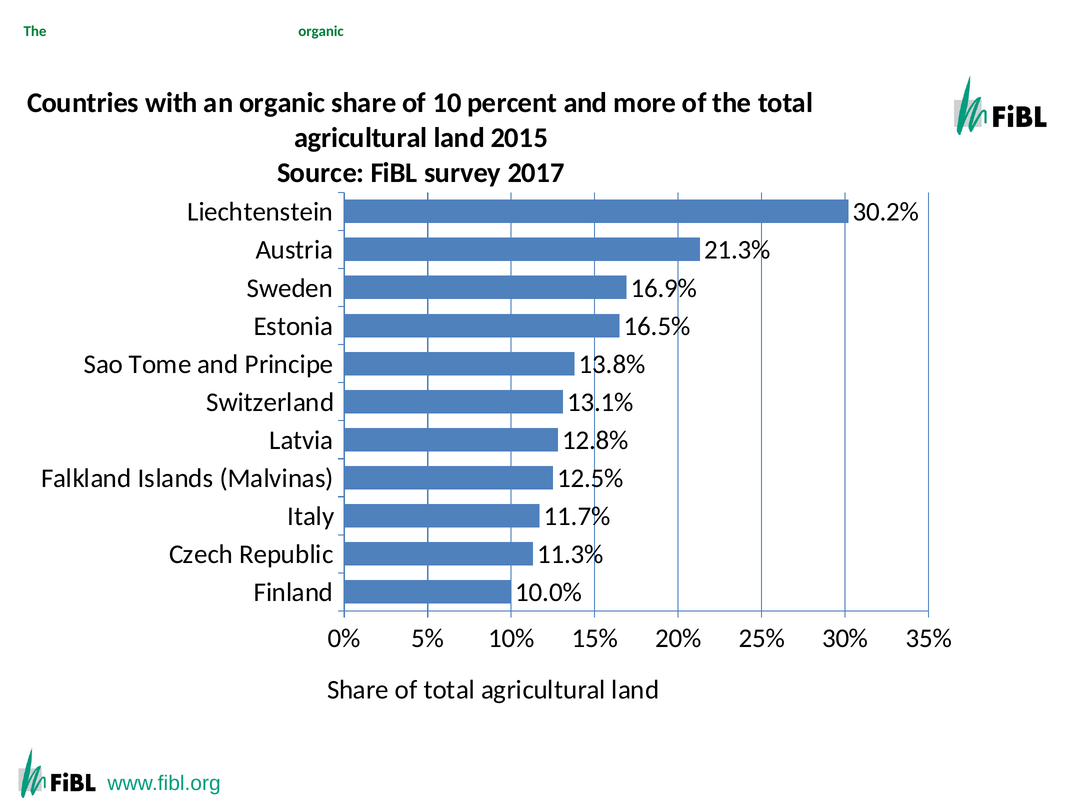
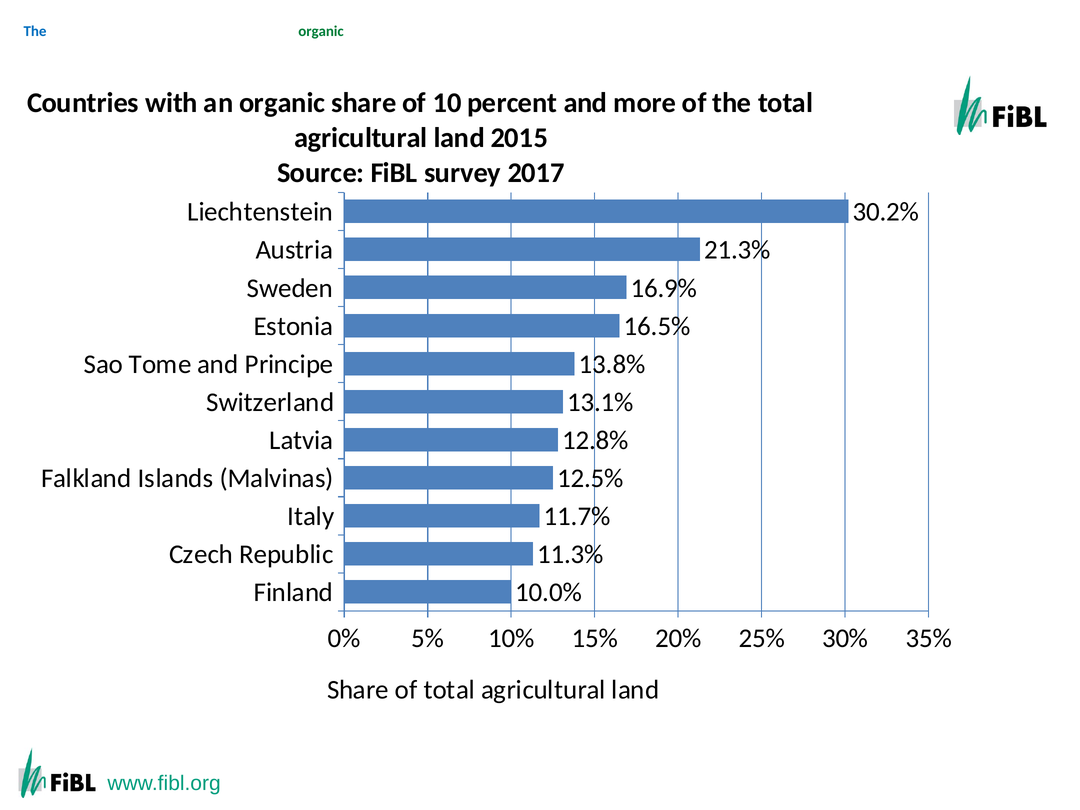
The colour: green -> blue (35, 31)
